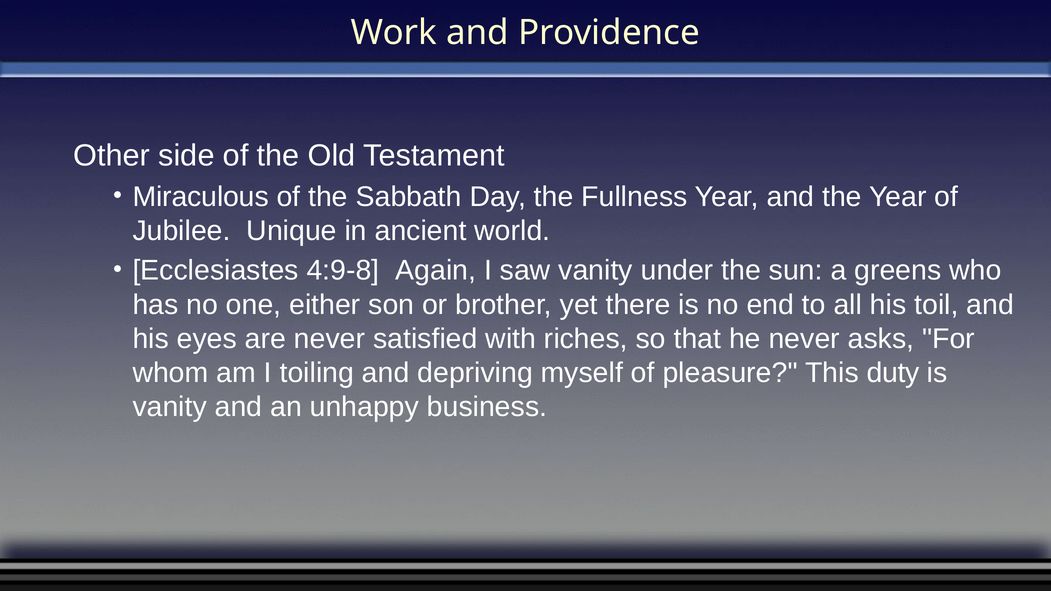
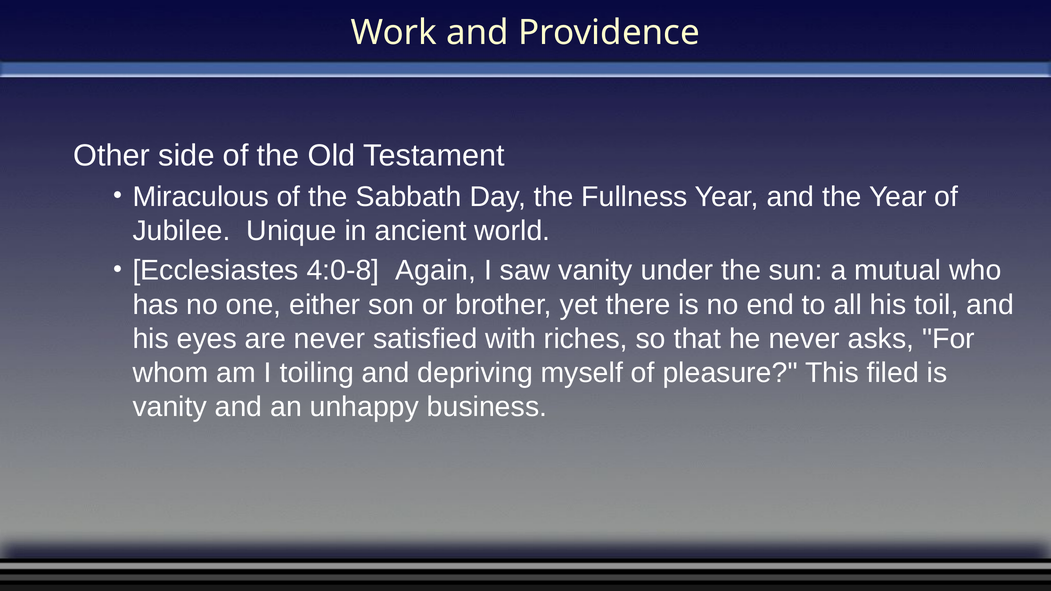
4:9-8: 4:9-8 -> 4:0-8 (343, 271)
greens: greens -> mutual (898, 271)
duty: duty -> filed (893, 373)
